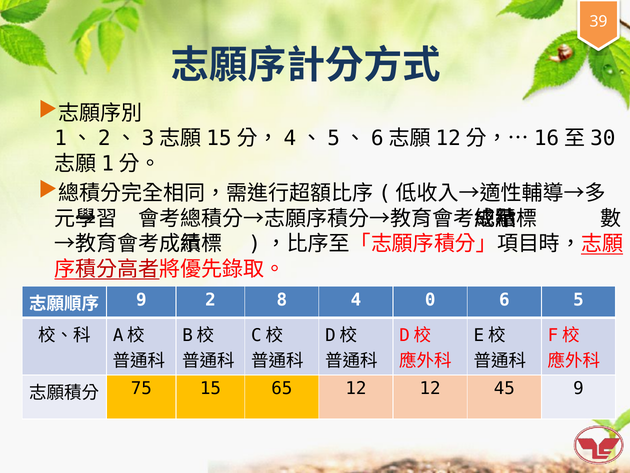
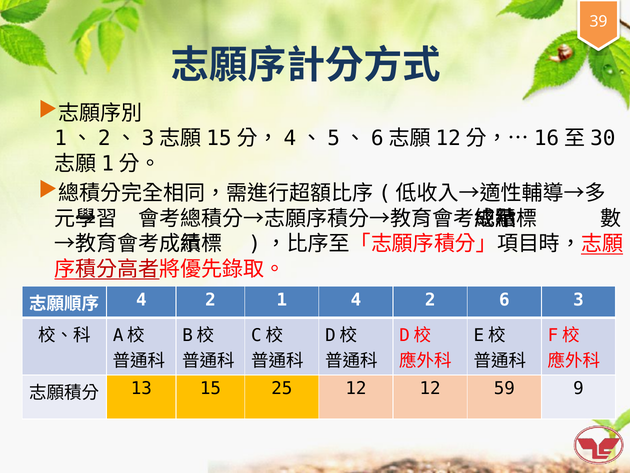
9: 9 -> 4 (141, 299)
8: 8 -> 1 (282, 299)
0: 0 -> 2 (430, 299)
5: 5 -> 3 (578, 299)
75: 75 -> 13 (141, 388)
65: 65 -> 25 (282, 388)
45: 45 -> 59 (504, 388)
